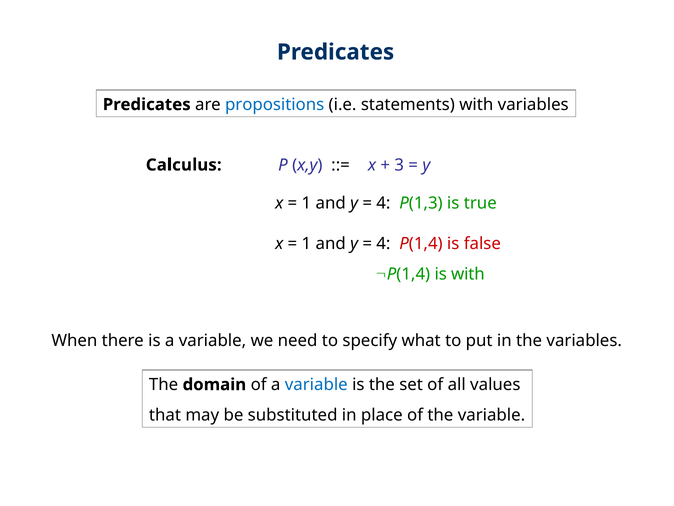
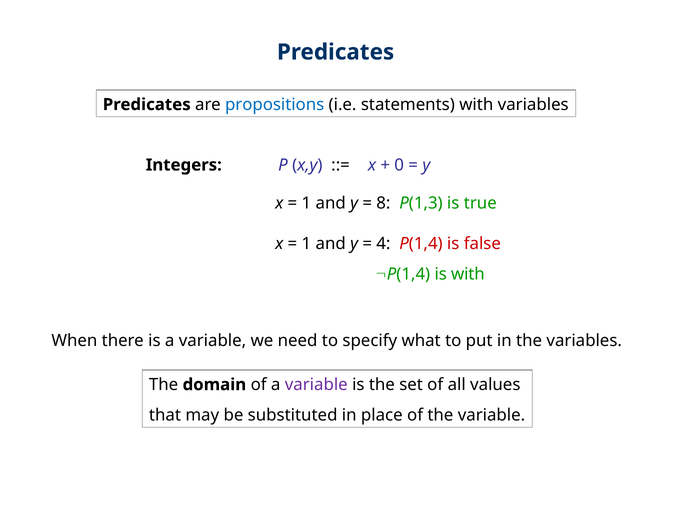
3: 3 -> 0 (399, 165)
Calculus: Calculus -> Integers (184, 165)
4: 4 -> 8 (383, 203)
variable colour: blue -> purple (316, 384)
